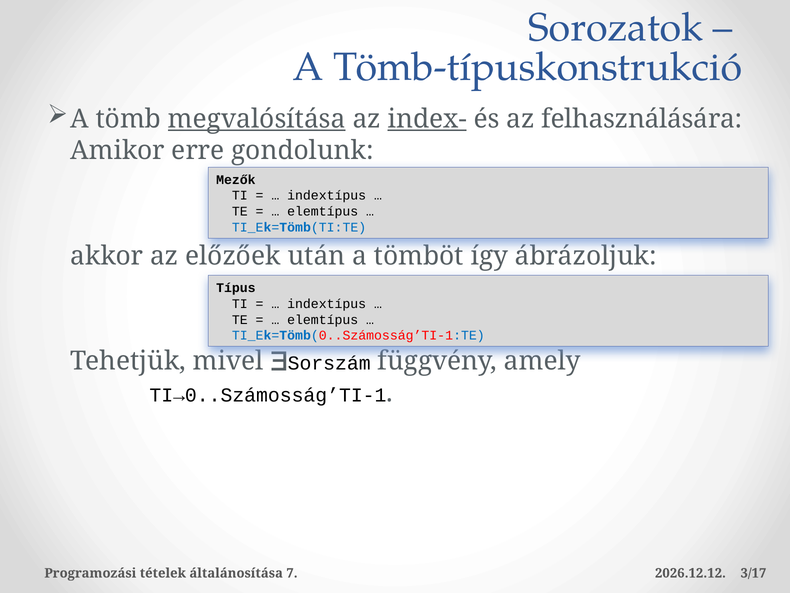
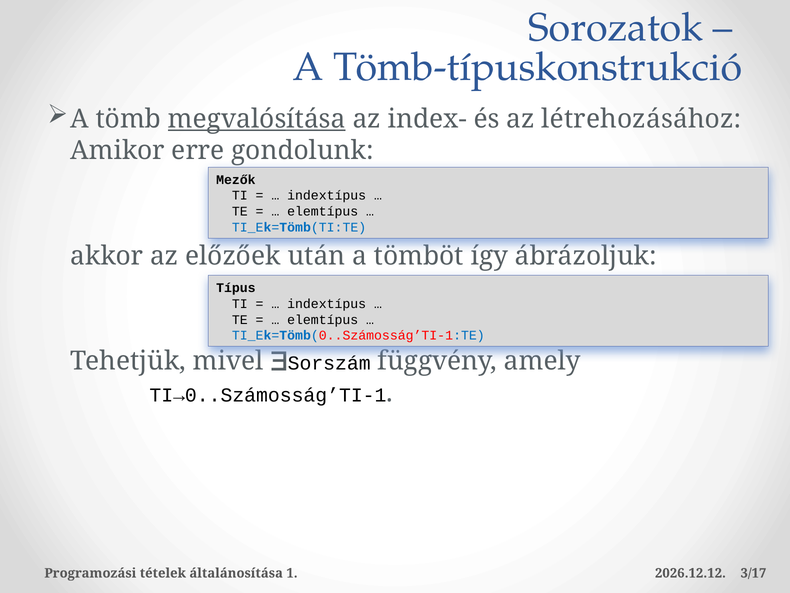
index- underline: present -> none (427, 119)
felhasználására: felhasználására -> létrehozásához (641, 119)
7: 7 -> 1 (292, 573)
